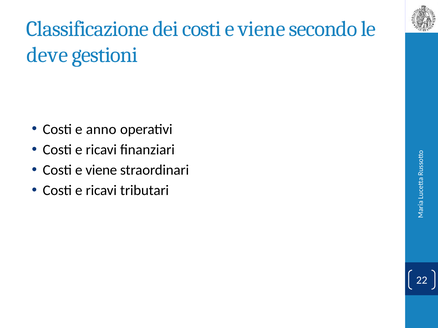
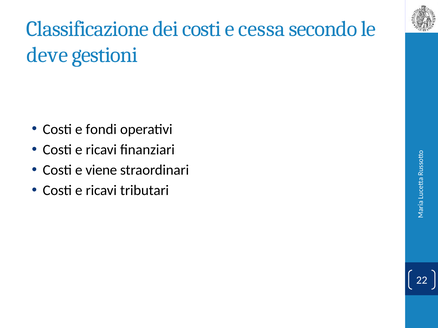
dei costi e viene: viene -> cessa (262, 29)
anno: anno -> fondi (101, 129)
